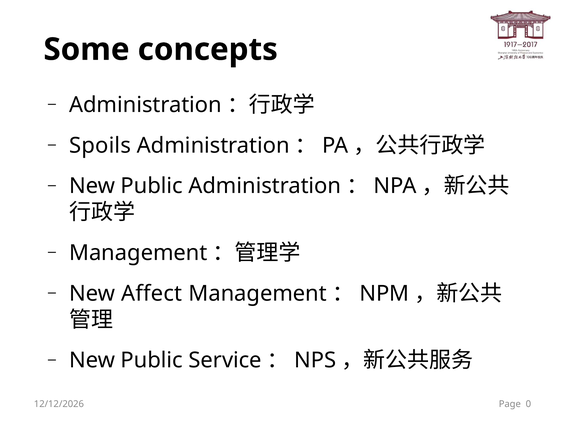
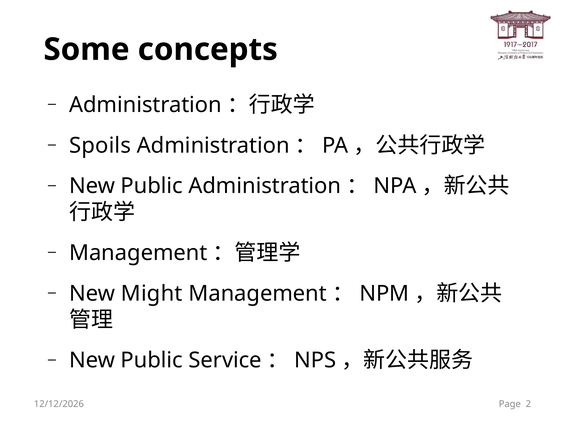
Affect: Affect -> Might (152, 293)
0: 0 -> 2 (528, 404)
